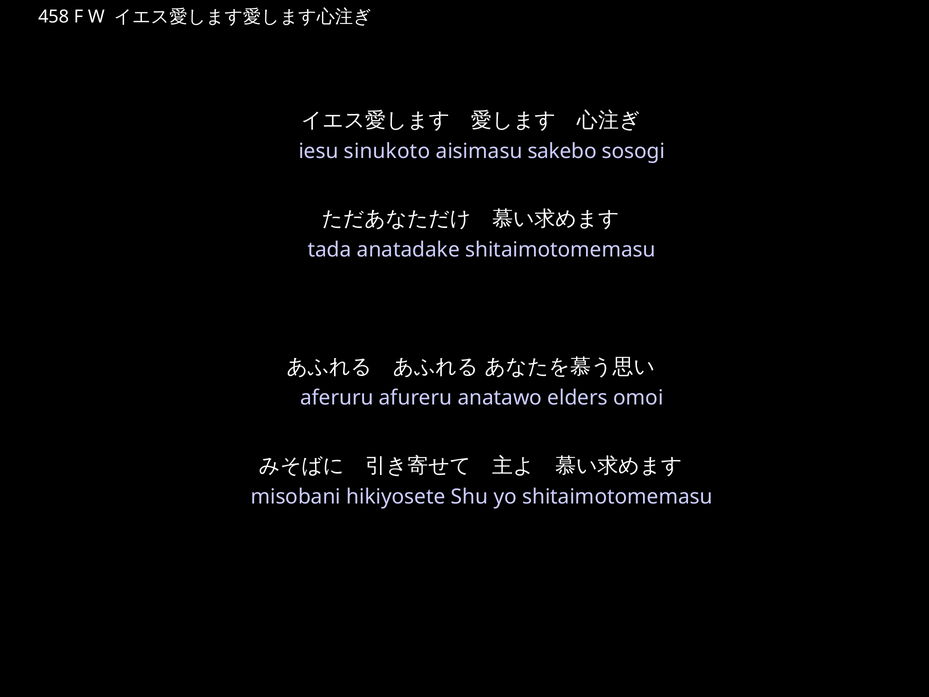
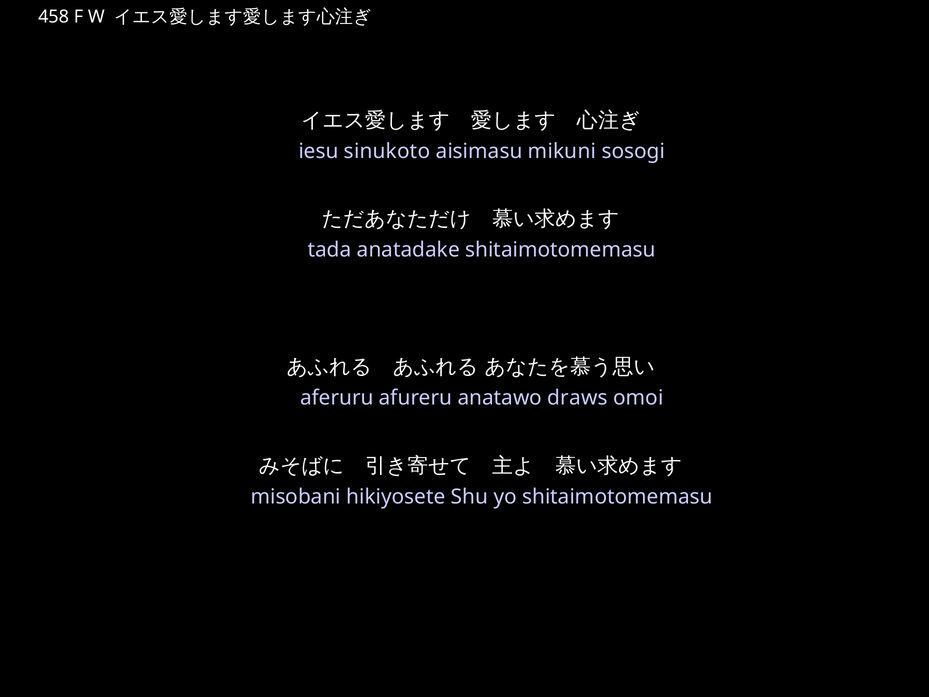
sakebo: sakebo -> mikuni (562, 151)
elders: elders -> draws (578, 398)
